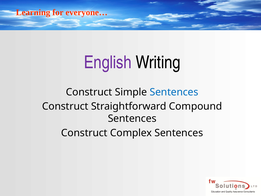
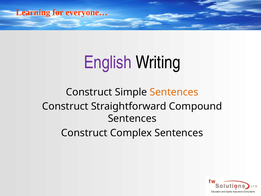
Sentences colour: blue -> orange (174, 92)
